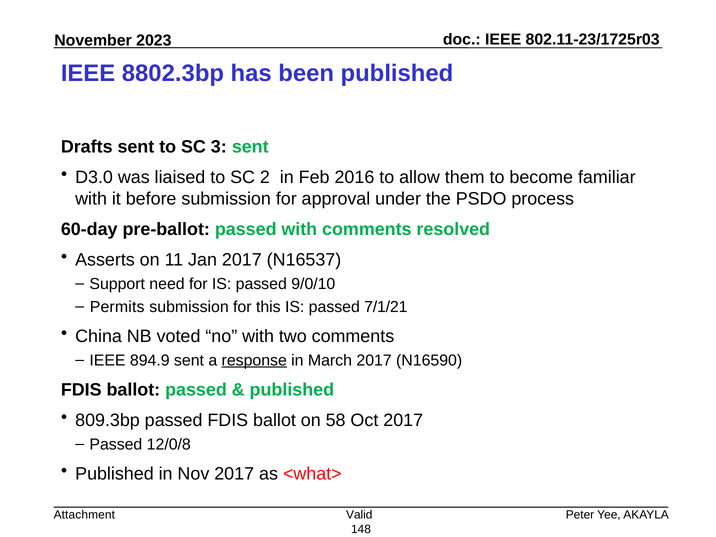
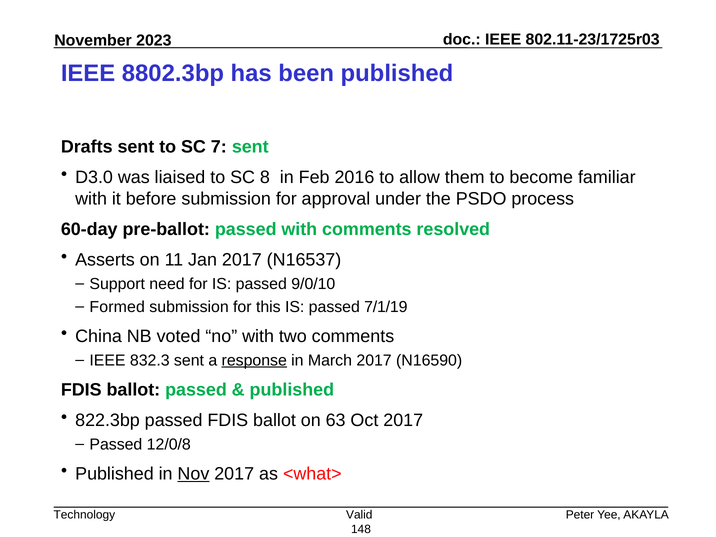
3: 3 -> 7 (219, 147)
2: 2 -> 8 (265, 177)
Permits: Permits -> Formed (117, 307)
7/1/21: 7/1/21 -> 7/1/19 (386, 307)
894.9: 894.9 -> 832.3 (150, 360)
809.3bp: 809.3bp -> 822.3bp (108, 420)
58: 58 -> 63 (336, 420)
Nov underline: none -> present (193, 474)
Attachment: Attachment -> Technology (84, 515)
